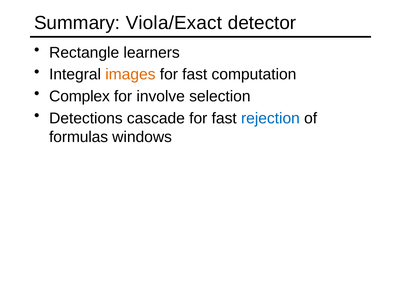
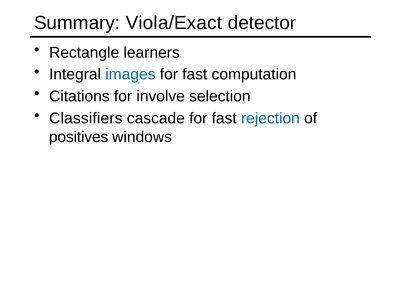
images colour: orange -> blue (130, 74)
Complex: Complex -> Citations (79, 96)
Detections: Detections -> Classifiers (86, 118)
formulas: formulas -> positives (79, 137)
